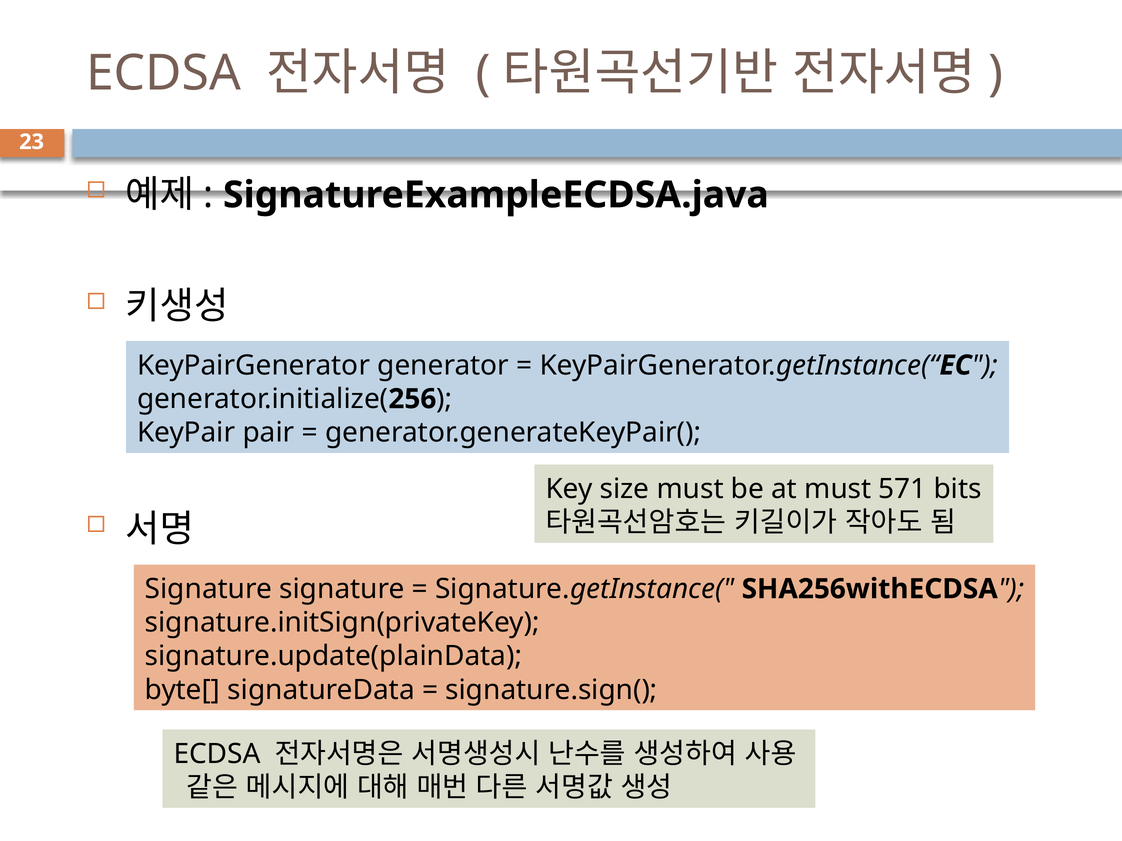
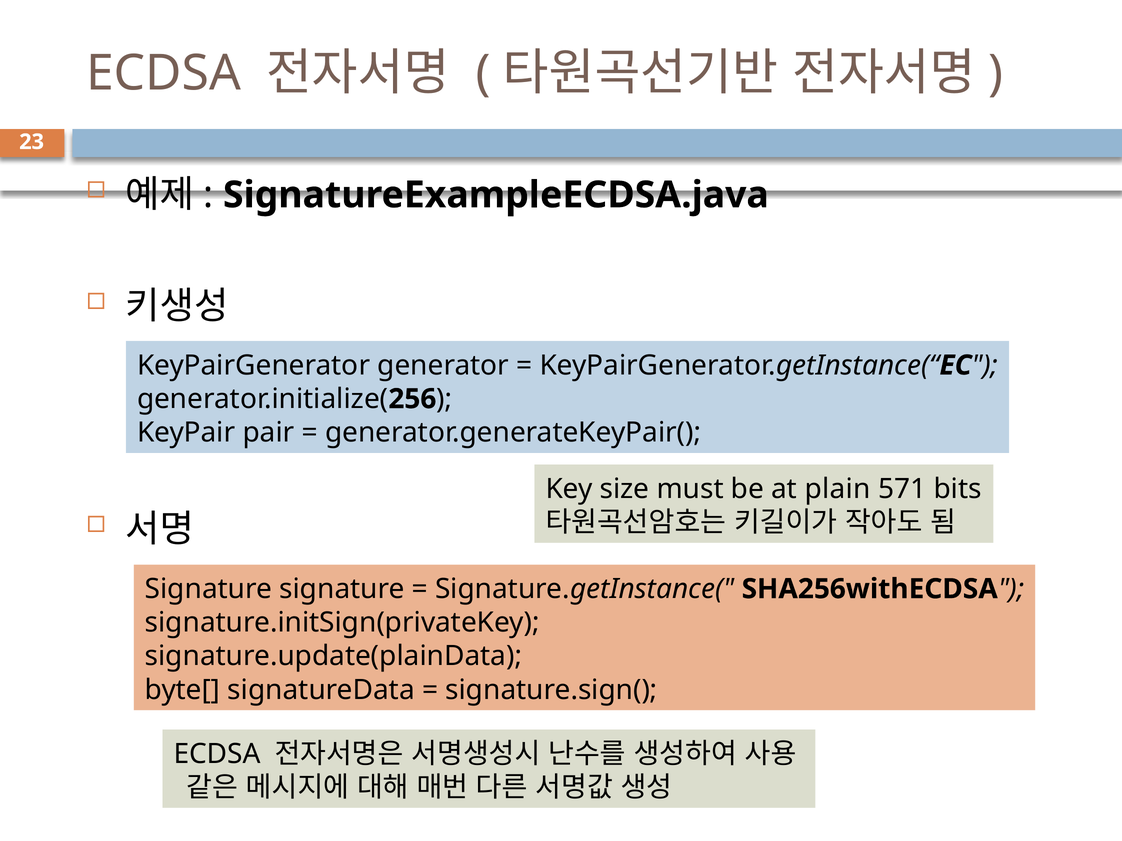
at must: must -> plain (838, 489)
